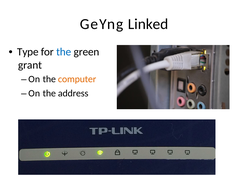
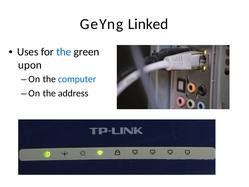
Type: Type -> Uses (28, 52)
grant: grant -> upon (30, 65)
computer colour: orange -> blue (77, 79)
